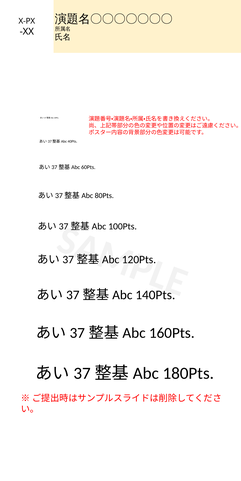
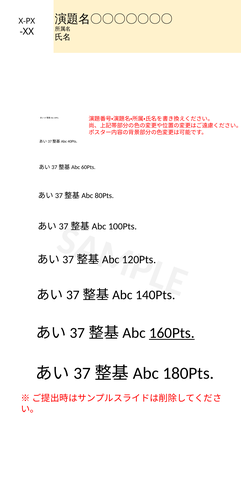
160Pts underline: none -> present (172, 334)
